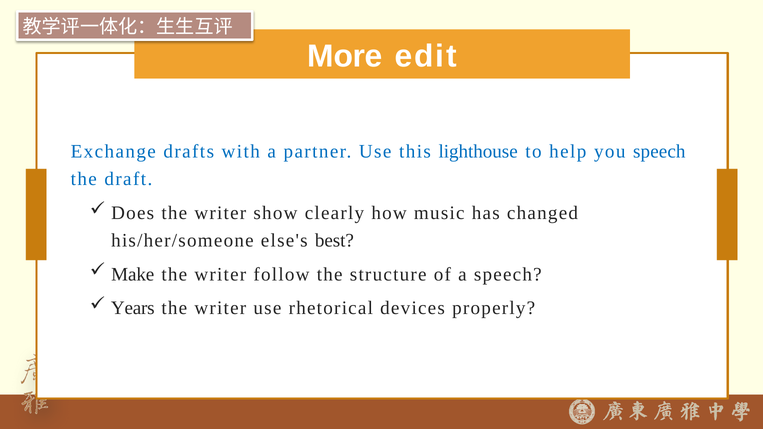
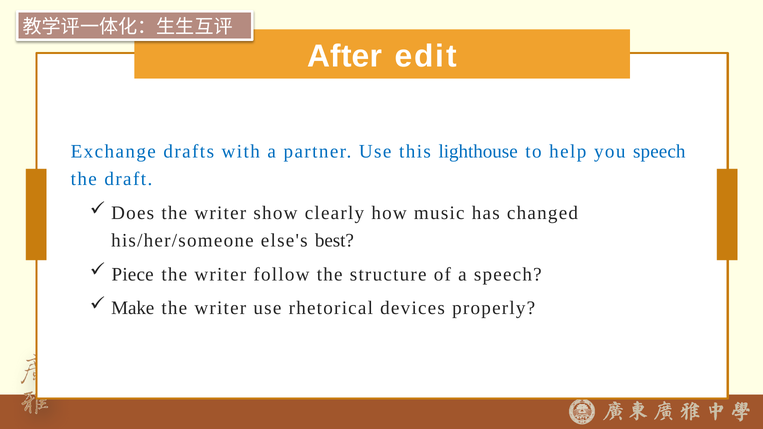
More: More -> After (345, 56)
Make: Make -> Piece (133, 274)
Years: Years -> Make (133, 308)
